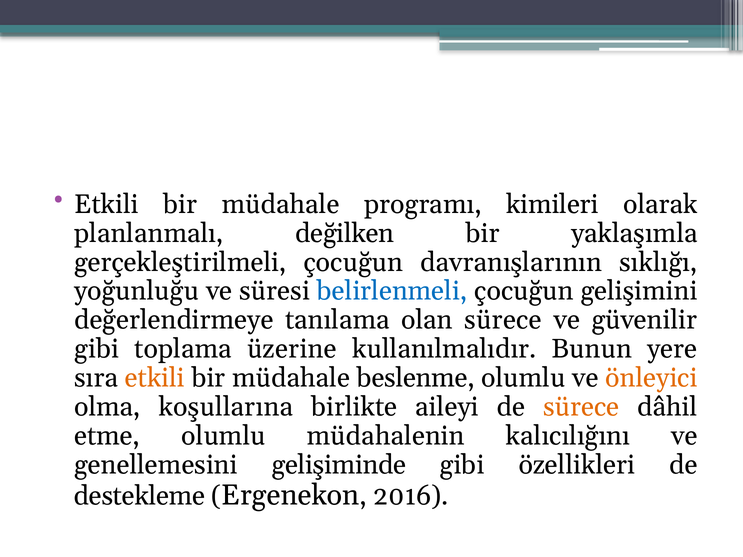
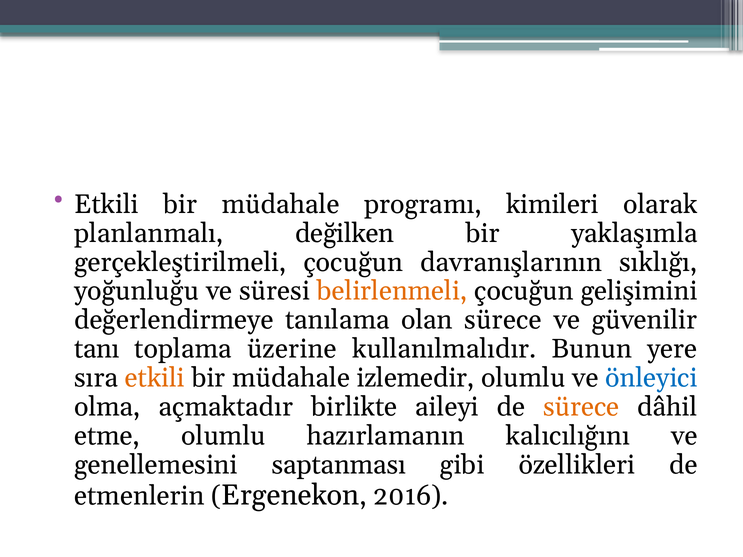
belirlenmeli colour: blue -> orange (392, 291)
gibi: gibi -> tanı (97, 349)
beslenme: beslenme -> izlemedir (416, 378)
önleyici colour: orange -> blue (651, 378)
koşullarına: koşullarına -> açmaktadır (226, 407)
müdahalenin: müdahalenin -> hazırlamanın (386, 436)
gelişiminde: gelişiminde -> saptanması (339, 465)
destekleme: destekleme -> etmenlerin (139, 496)
